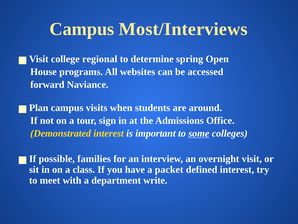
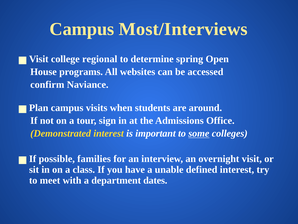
forward: forward -> confirm (47, 84)
packet: packet -> unable (169, 169)
write: write -> dates (155, 180)
